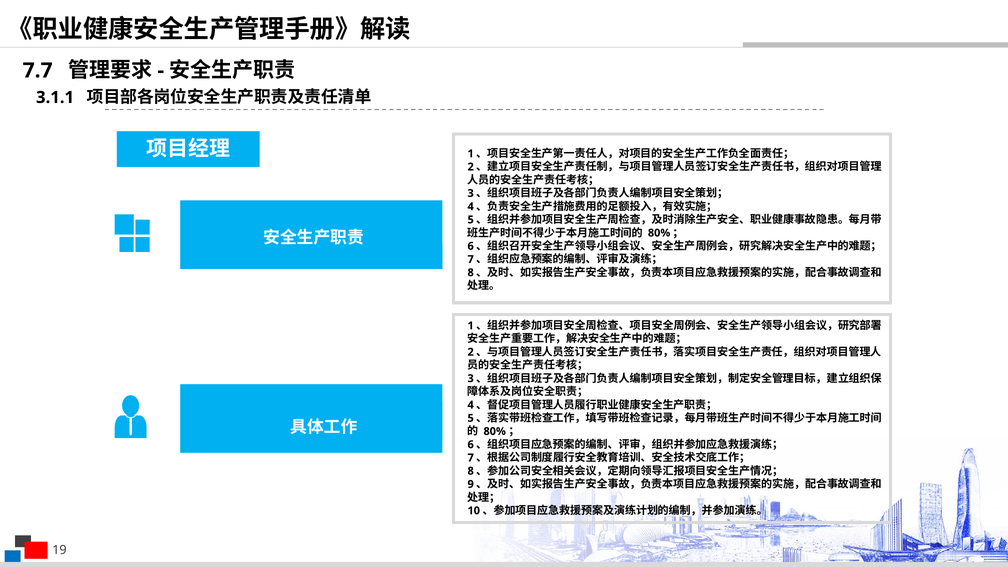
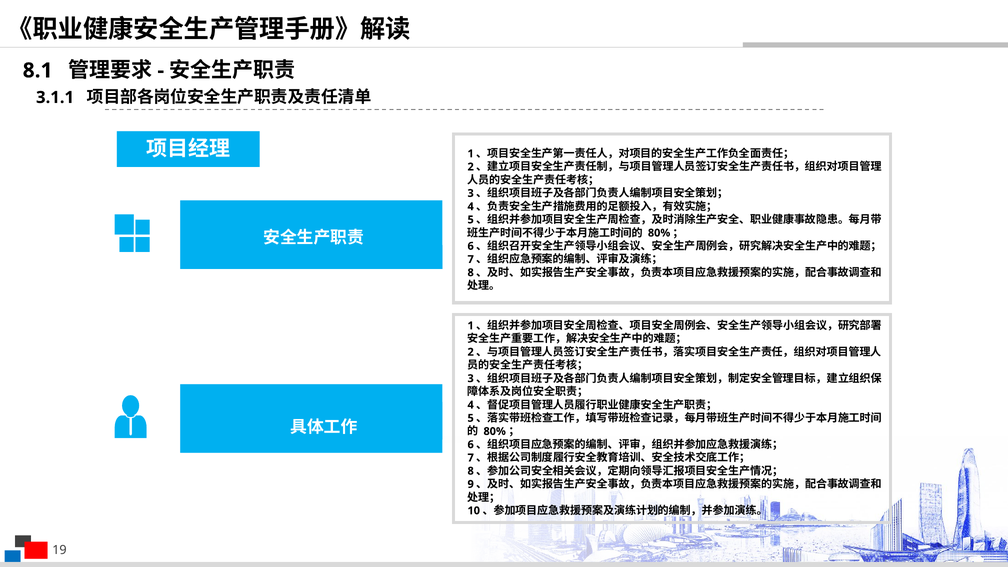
7.7: 7.7 -> 8.1 (38, 70)
